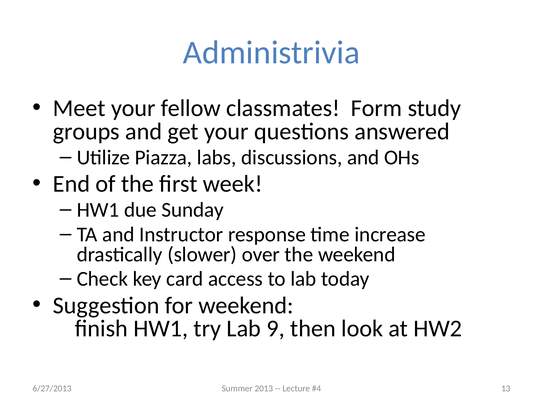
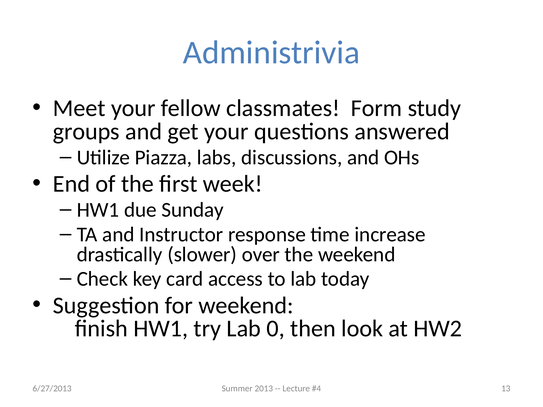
9: 9 -> 0 (276, 329)
